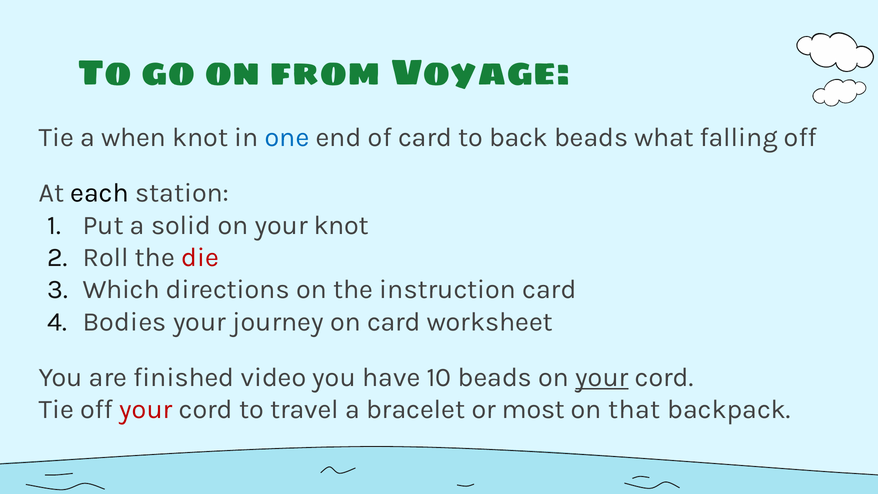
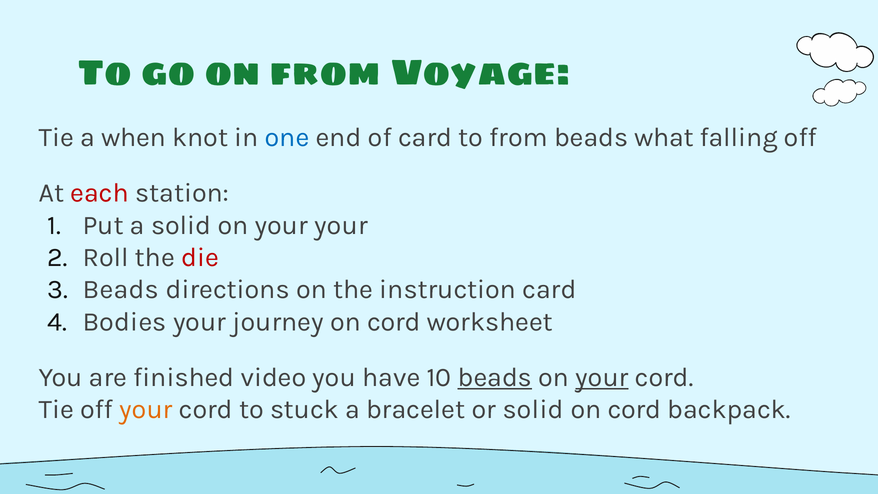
to back: back -> from (519, 137)
each colour: black -> red (100, 193)
your knot: knot -> your (341, 225)
Which: Which -> Beads (121, 290)
journey on card: card -> cord (394, 322)
beads underline: none -> present (495, 377)
your colour: red -> orange (146, 409)
travel: travel -> stuck (304, 409)
or most: most -> solid (533, 409)
that: that -> cord (634, 409)
